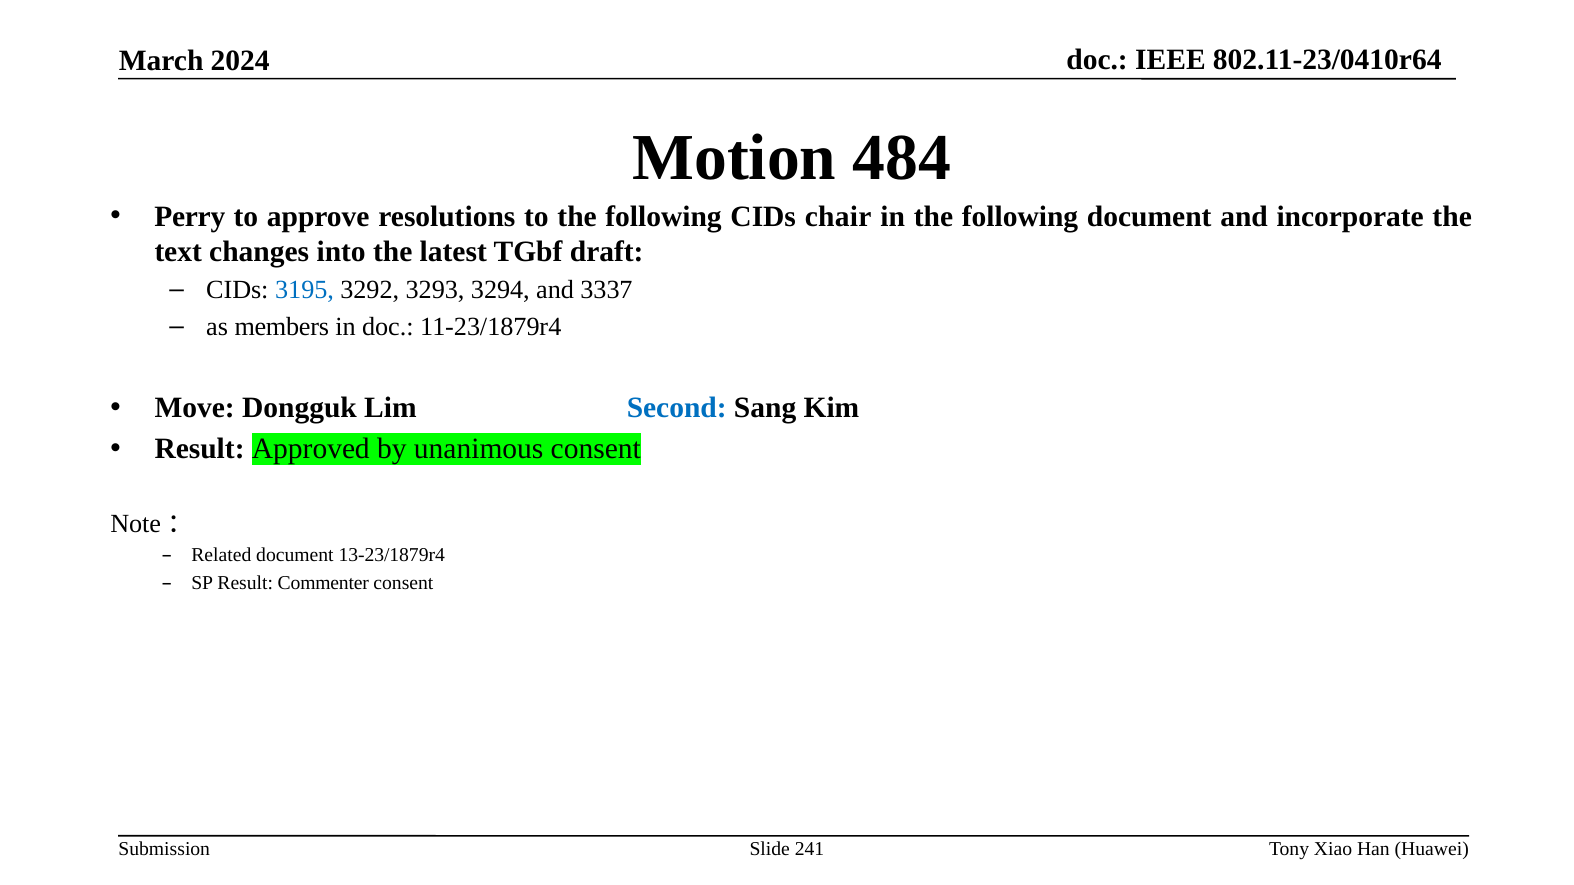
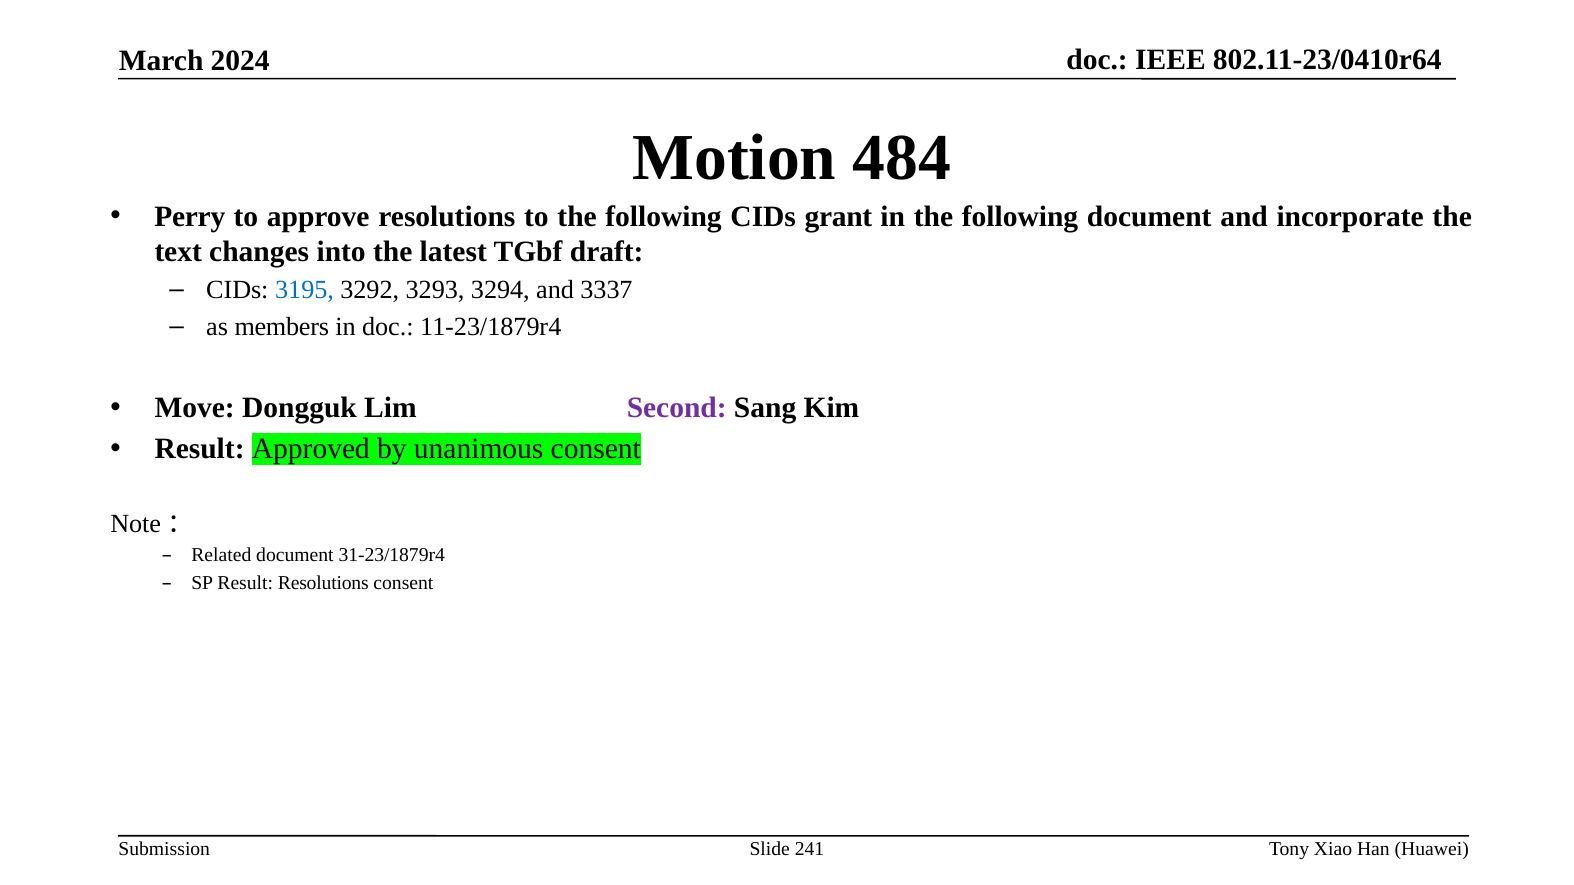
chair: chair -> grant (838, 217)
Second colour: blue -> purple (677, 408)
13-23/1879r4: 13-23/1879r4 -> 31-23/1879r4 (392, 556)
Result Commenter: Commenter -> Resolutions (323, 583)
